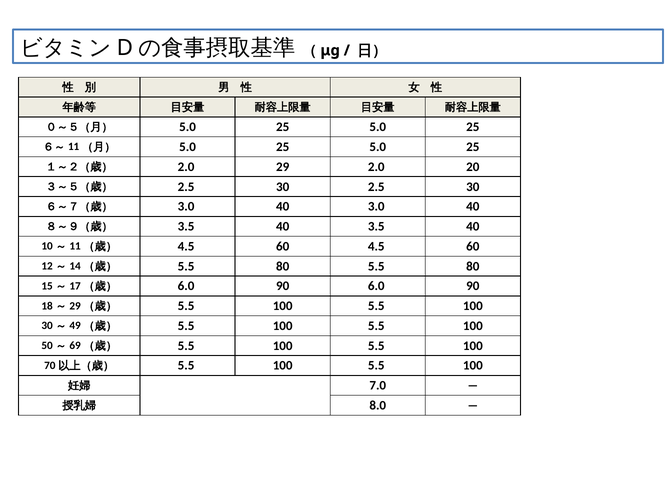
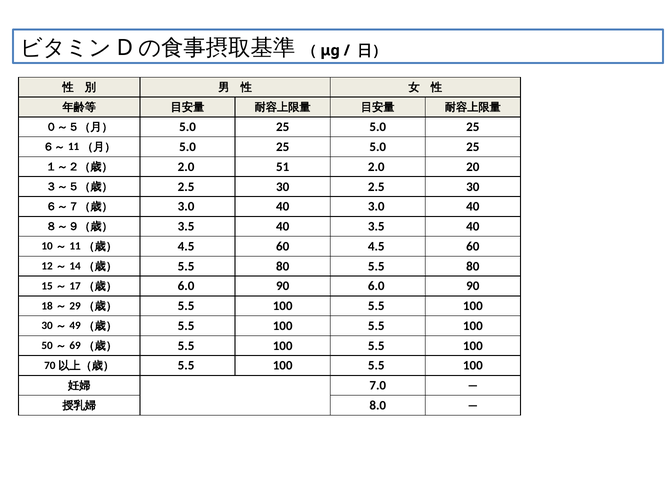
29: 29 -> 51 (283, 167)
